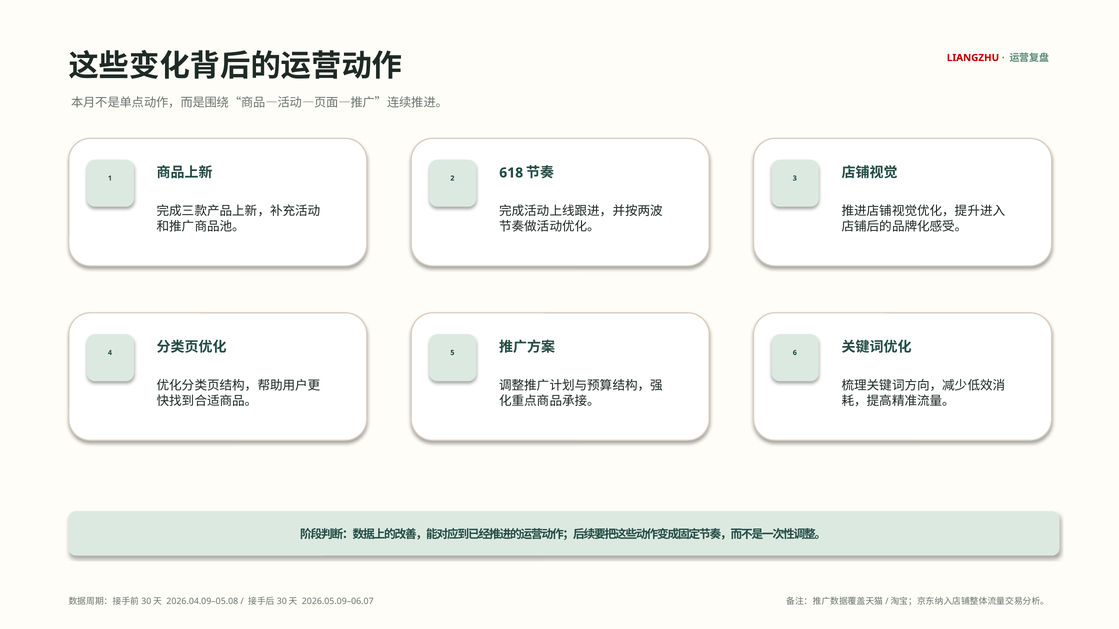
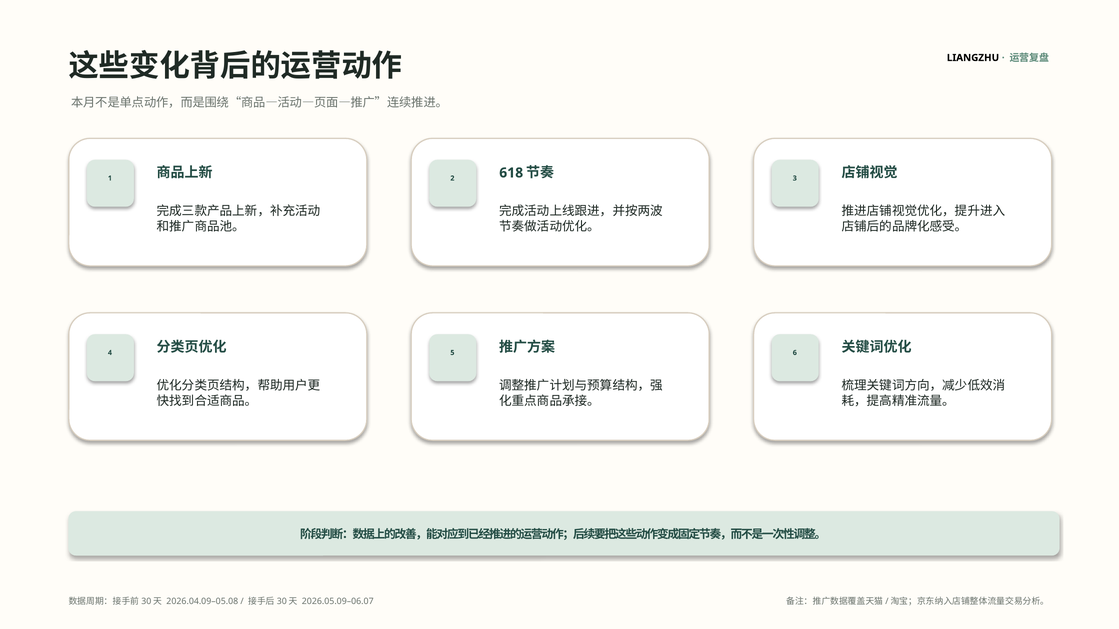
LIANGZHU colour: red -> black (973, 58)
